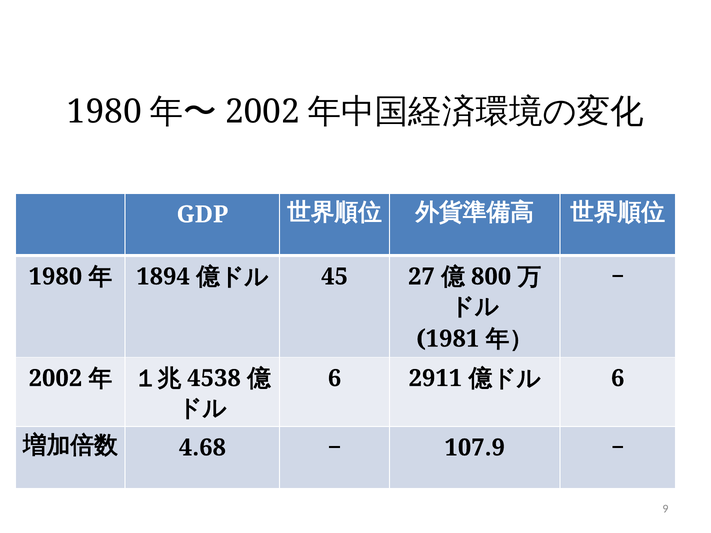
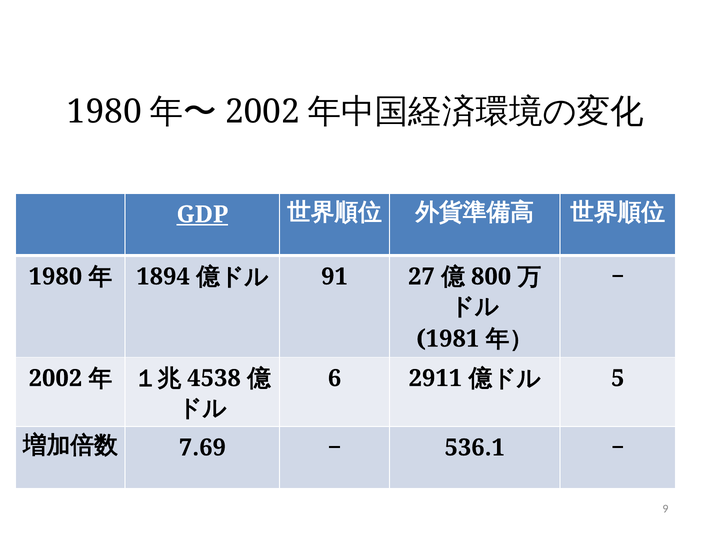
GDP underline: none -> present (202, 215)
45: 45 -> 91 (335, 277)
6: 6 -> 5 (618, 378)
4.68: 4.68 -> 7.69 (202, 448)
107.9: 107.9 -> 536.1 (475, 448)
